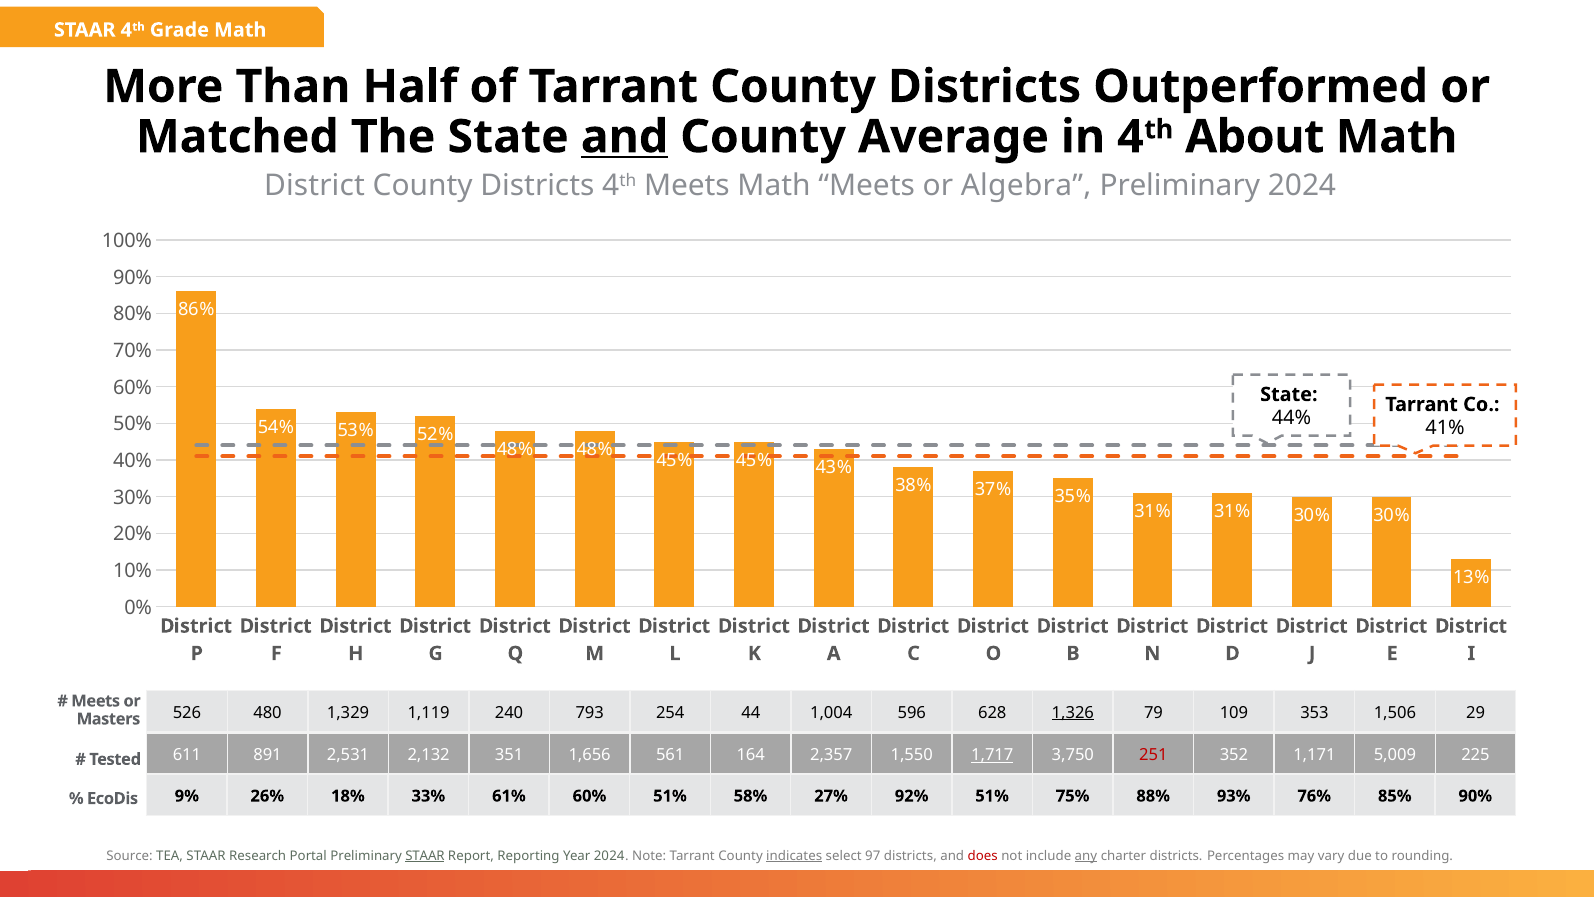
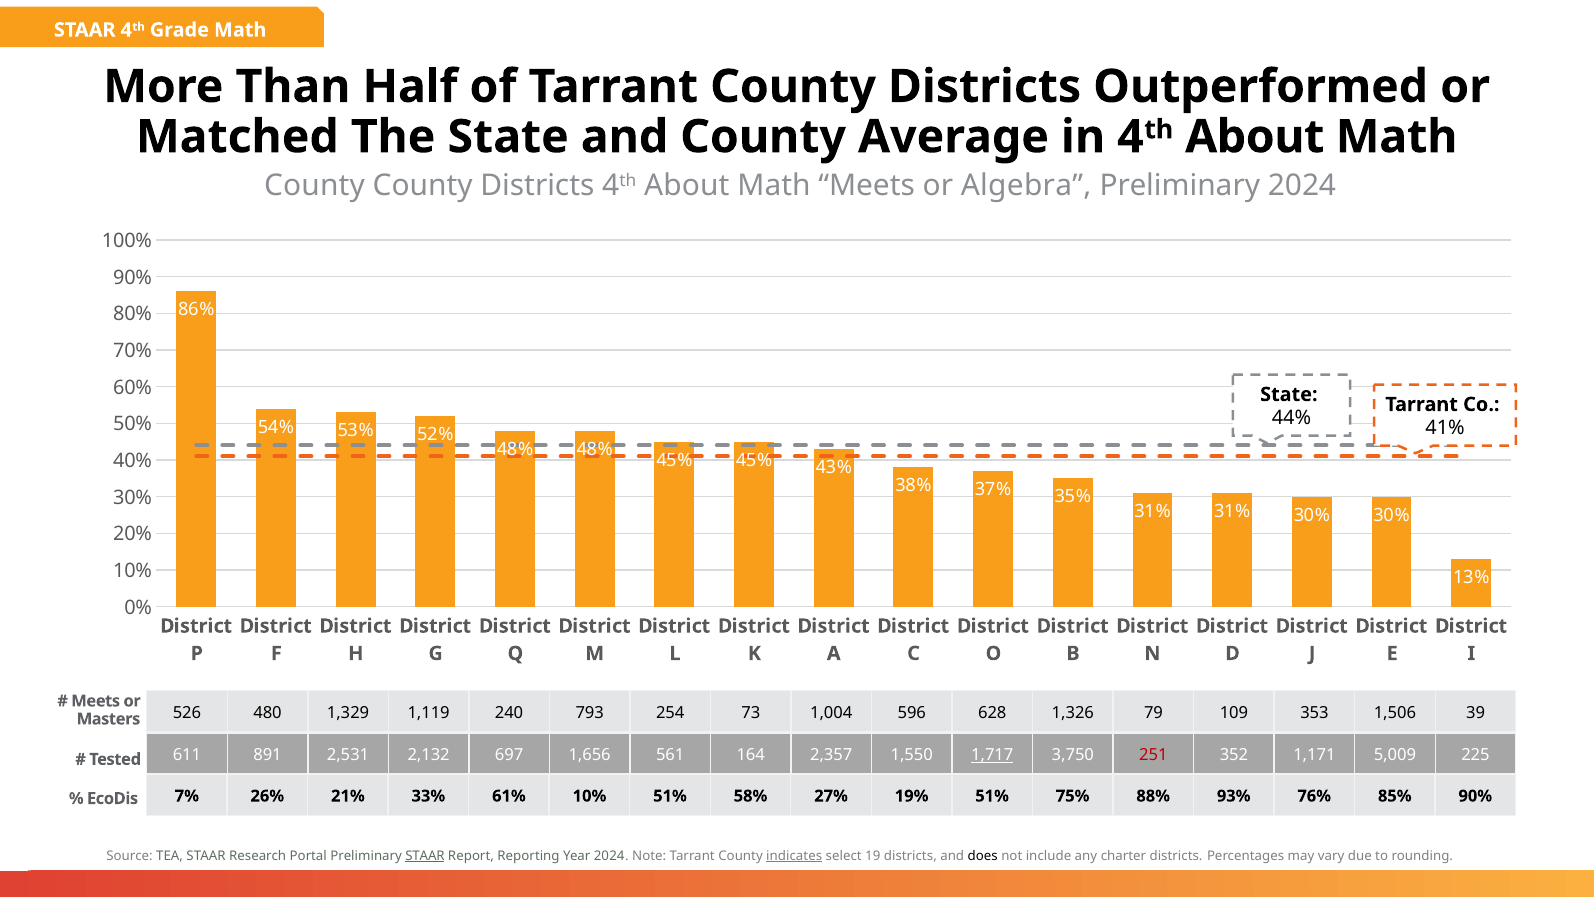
and underline: present -> none (624, 137)
District: District -> County (314, 186)
4th Meets: Meets -> About (687, 186)
44: 44 -> 73 (751, 712)
1,326 underline: present -> none (1073, 712)
29: 29 -> 39 (1476, 712)
351: 351 -> 697 (509, 755)
9%: 9% -> 7% (187, 796)
18%: 18% -> 21% (348, 796)
61% 60%: 60% -> 10% (590, 796)
92%: 92% -> 19% (912, 796)
97: 97 -> 19 (873, 856)
does colour: red -> black (983, 856)
any underline: present -> none (1086, 856)
